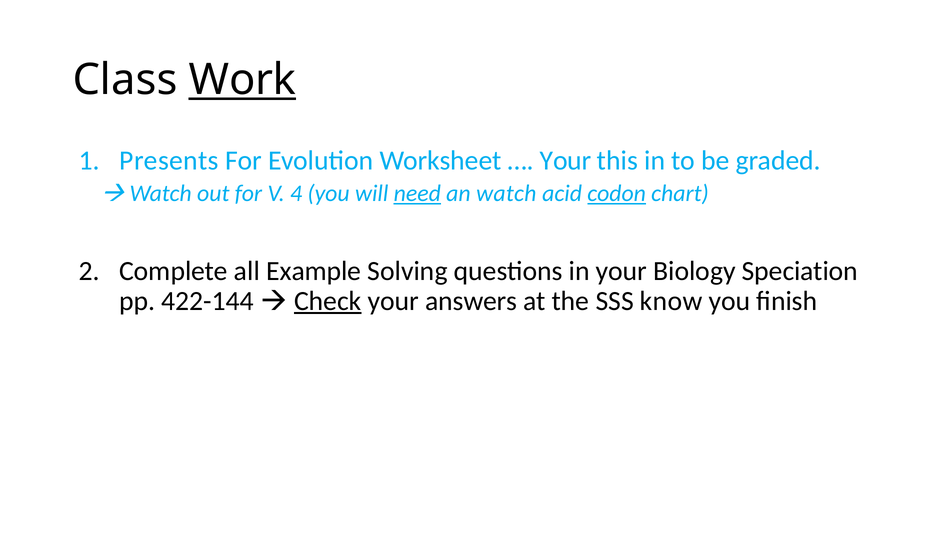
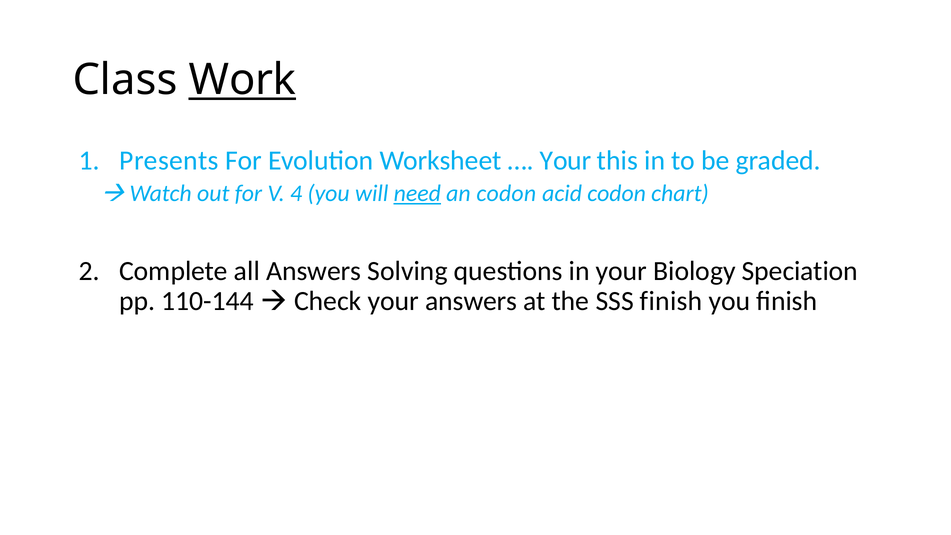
an watch: watch -> codon (506, 194)
codon underline: present -> none (617, 194)
all Example: Example -> Answers (314, 271)
422-144: 422-144 -> 110-144 (208, 301)
Check underline: present -> none (328, 301)
SSS know: know -> finish (671, 301)
